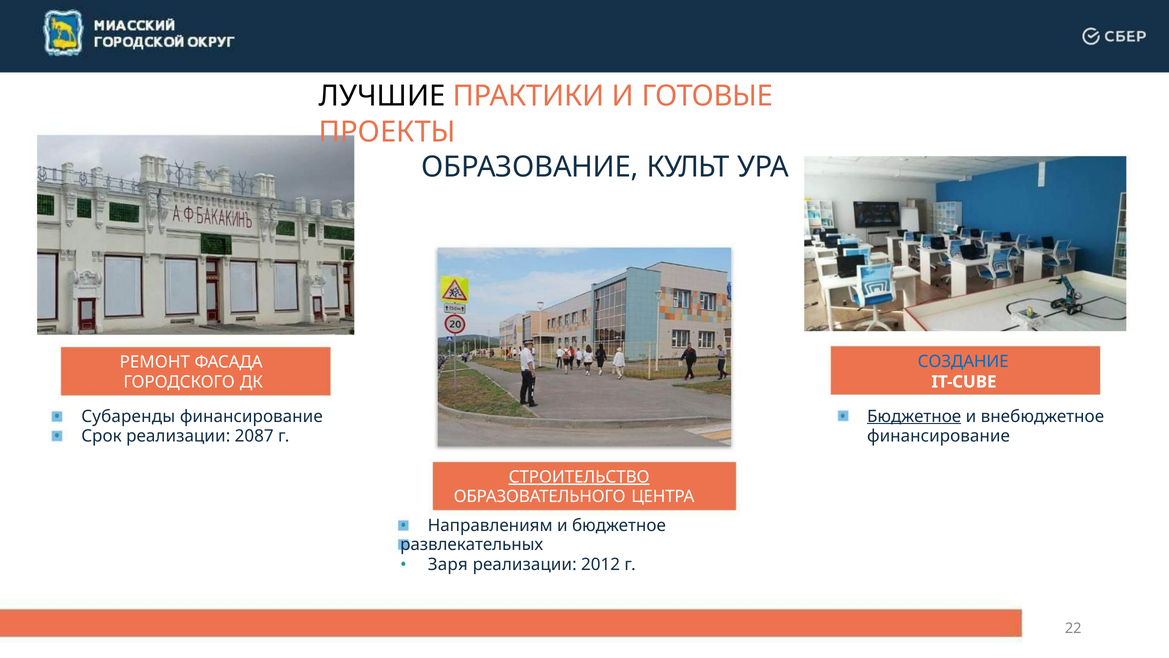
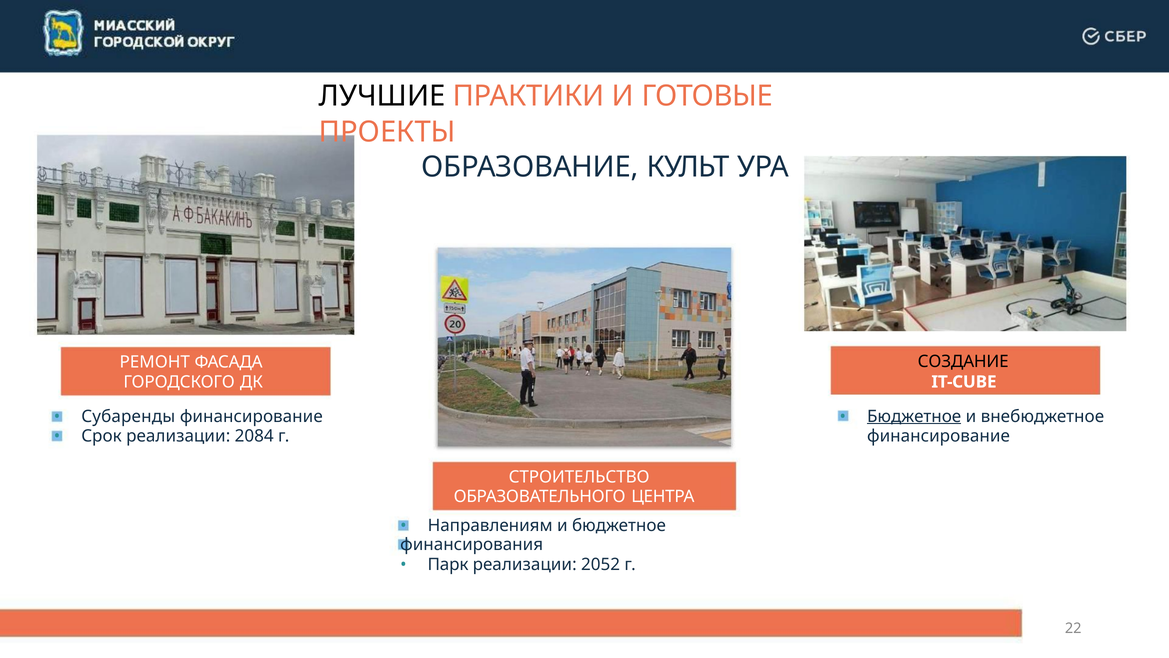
СОЗДАНИЕ colour: blue -> black (963, 361)
2087: 2087 -> 2084 (254, 436)
СТРОИТЕЛЬСТВО underline: present -> none (579, 477)
развлекательных: развлекательных -> финансирования (472, 544)
Заря: Заря -> Парк (448, 564)
2012: 2012 -> 2052 (601, 564)
